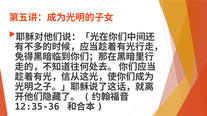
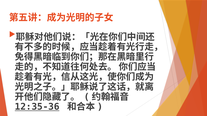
12:35-36 underline: none -> present (37, 107)
